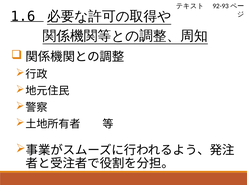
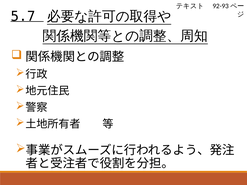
1.6: 1.6 -> 5.7 (23, 16)
